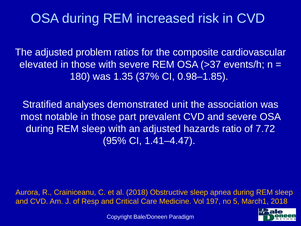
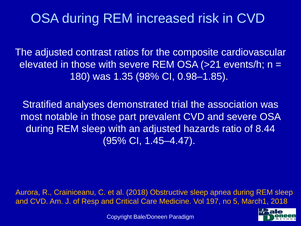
problem: problem -> contrast (94, 52)
>37: >37 -> >21 (211, 64)
37%: 37% -> 98% (147, 76)
unit: unit -> trial (180, 105)
7.72: 7.72 -> 8.44 (265, 129)
1.41–4.47: 1.41–4.47 -> 1.45–4.47 (170, 141)
